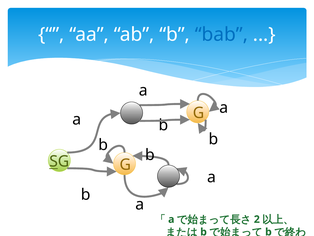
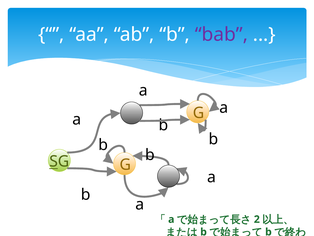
bab colour: blue -> purple (221, 34)
